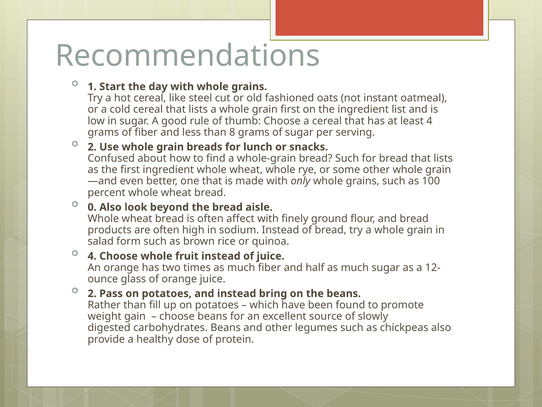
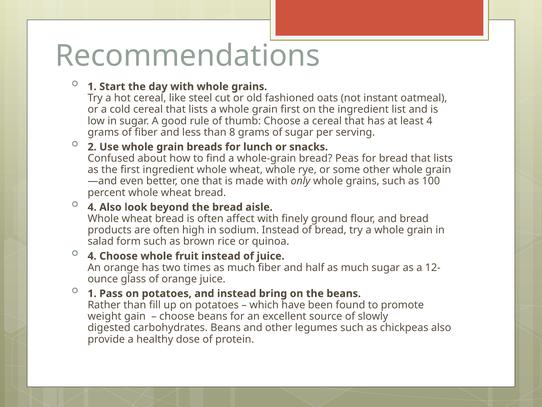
bread Such: Such -> Peas (347, 158)
0: 0 -> 4 (92, 207)
2: 2 -> 1 (92, 293)
